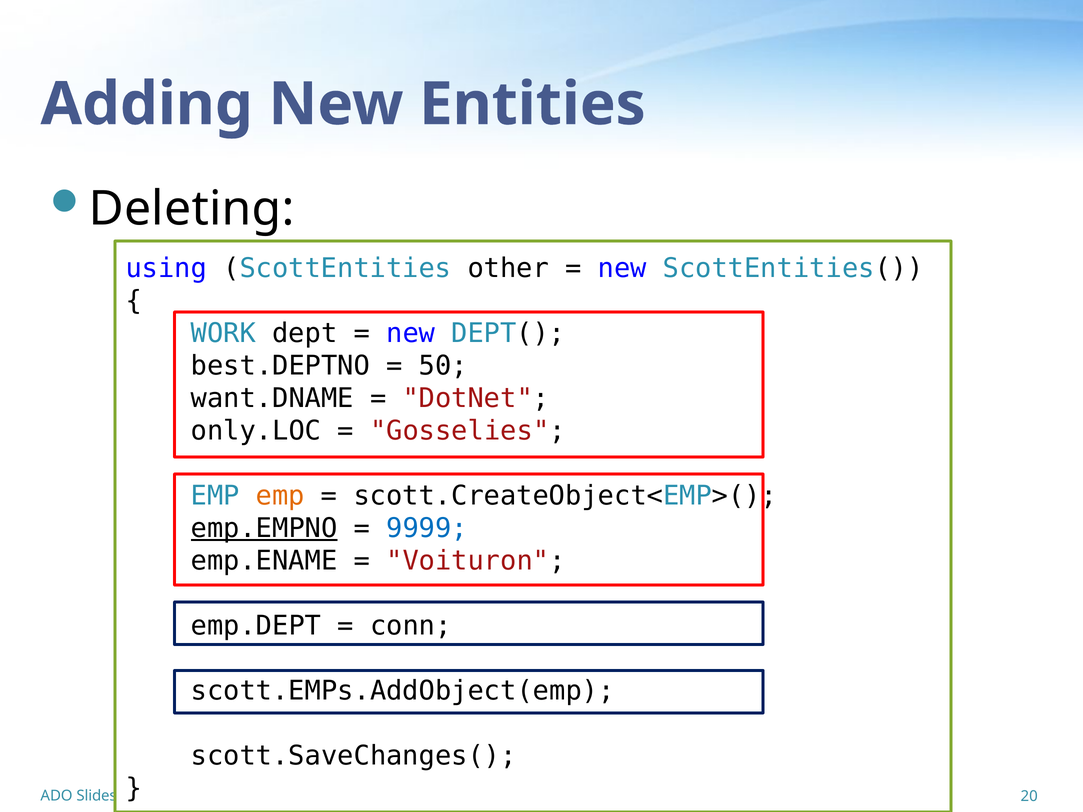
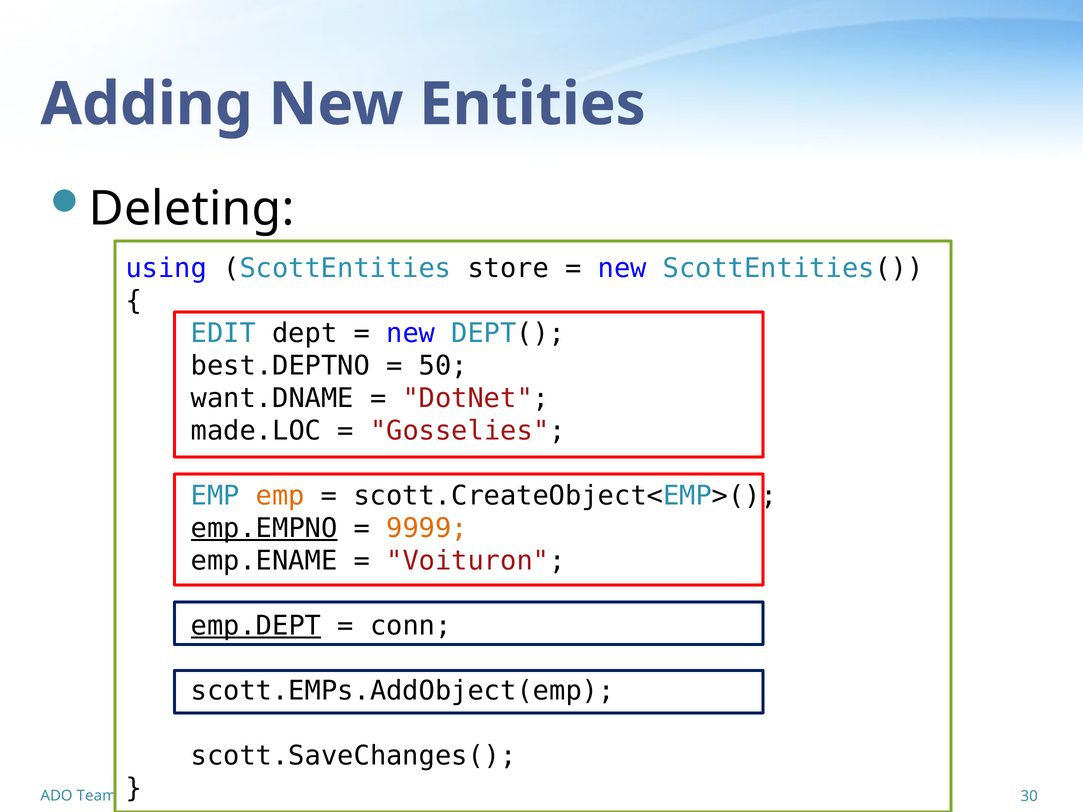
other: other -> store (508, 269)
WORK: WORK -> EDIT (223, 334)
only.LOC: only.LOC -> made.LOC (256, 431)
9999 colour: blue -> orange (427, 529)
emp.DEPT underline: none -> present (256, 626)
Slides: Slides -> Team (96, 796)
20: 20 -> 30 (1029, 797)
